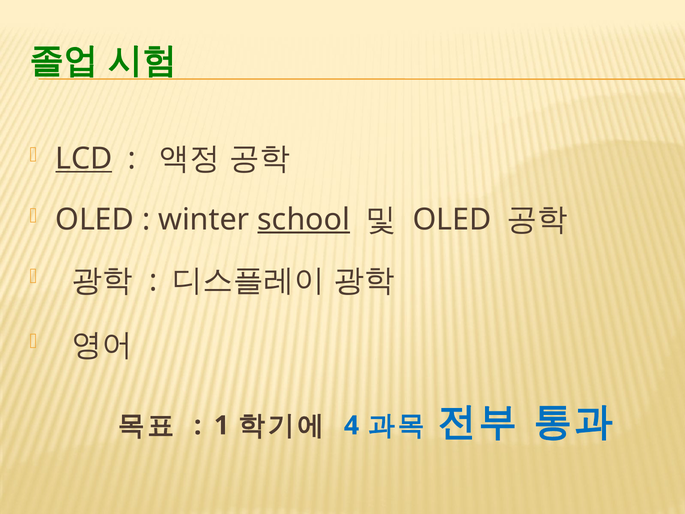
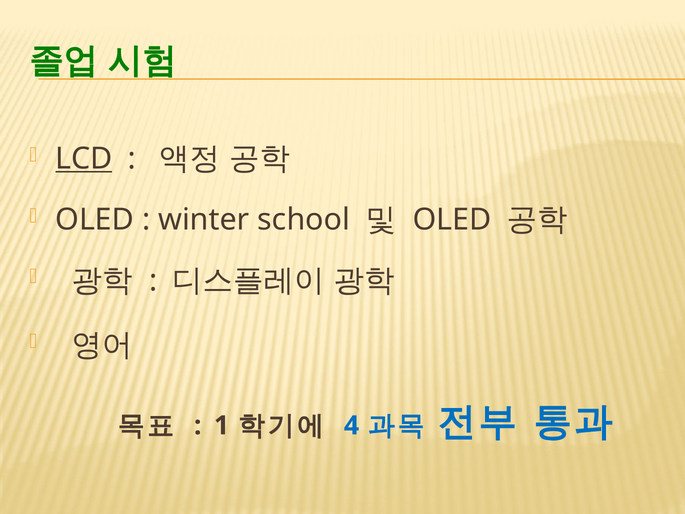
school underline: present -> none (304, 219)
